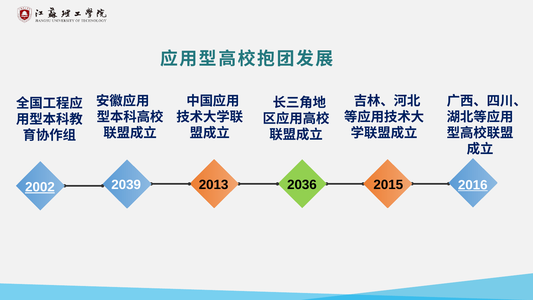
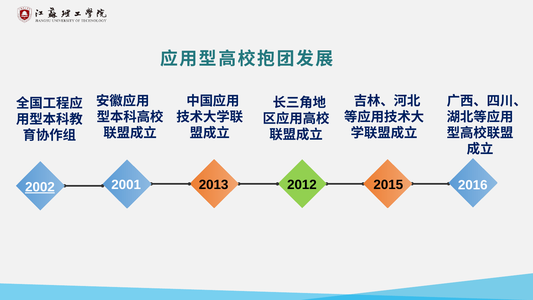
2036: 2036 -> 2012 (302, 185)
2016 underline: present -> none (473, 185)
2039: 2039 -> 2001 (126, 185)
